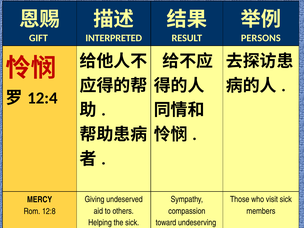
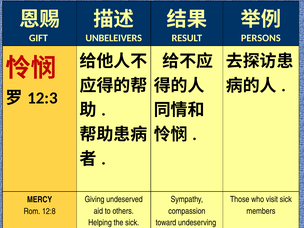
INTERPRETED: INTERPRETED -> UNBELEIVERS (114, 38)
12:4: 12:4 -> 12:3 (42, 98)
